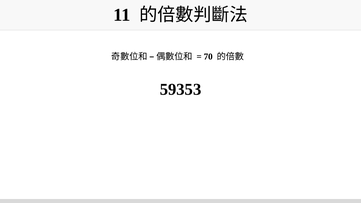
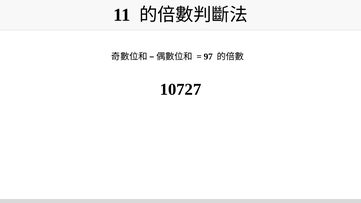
70: 70 -> 97 (208, 57)
59353: 59353 -> 10727 (181, 89)
